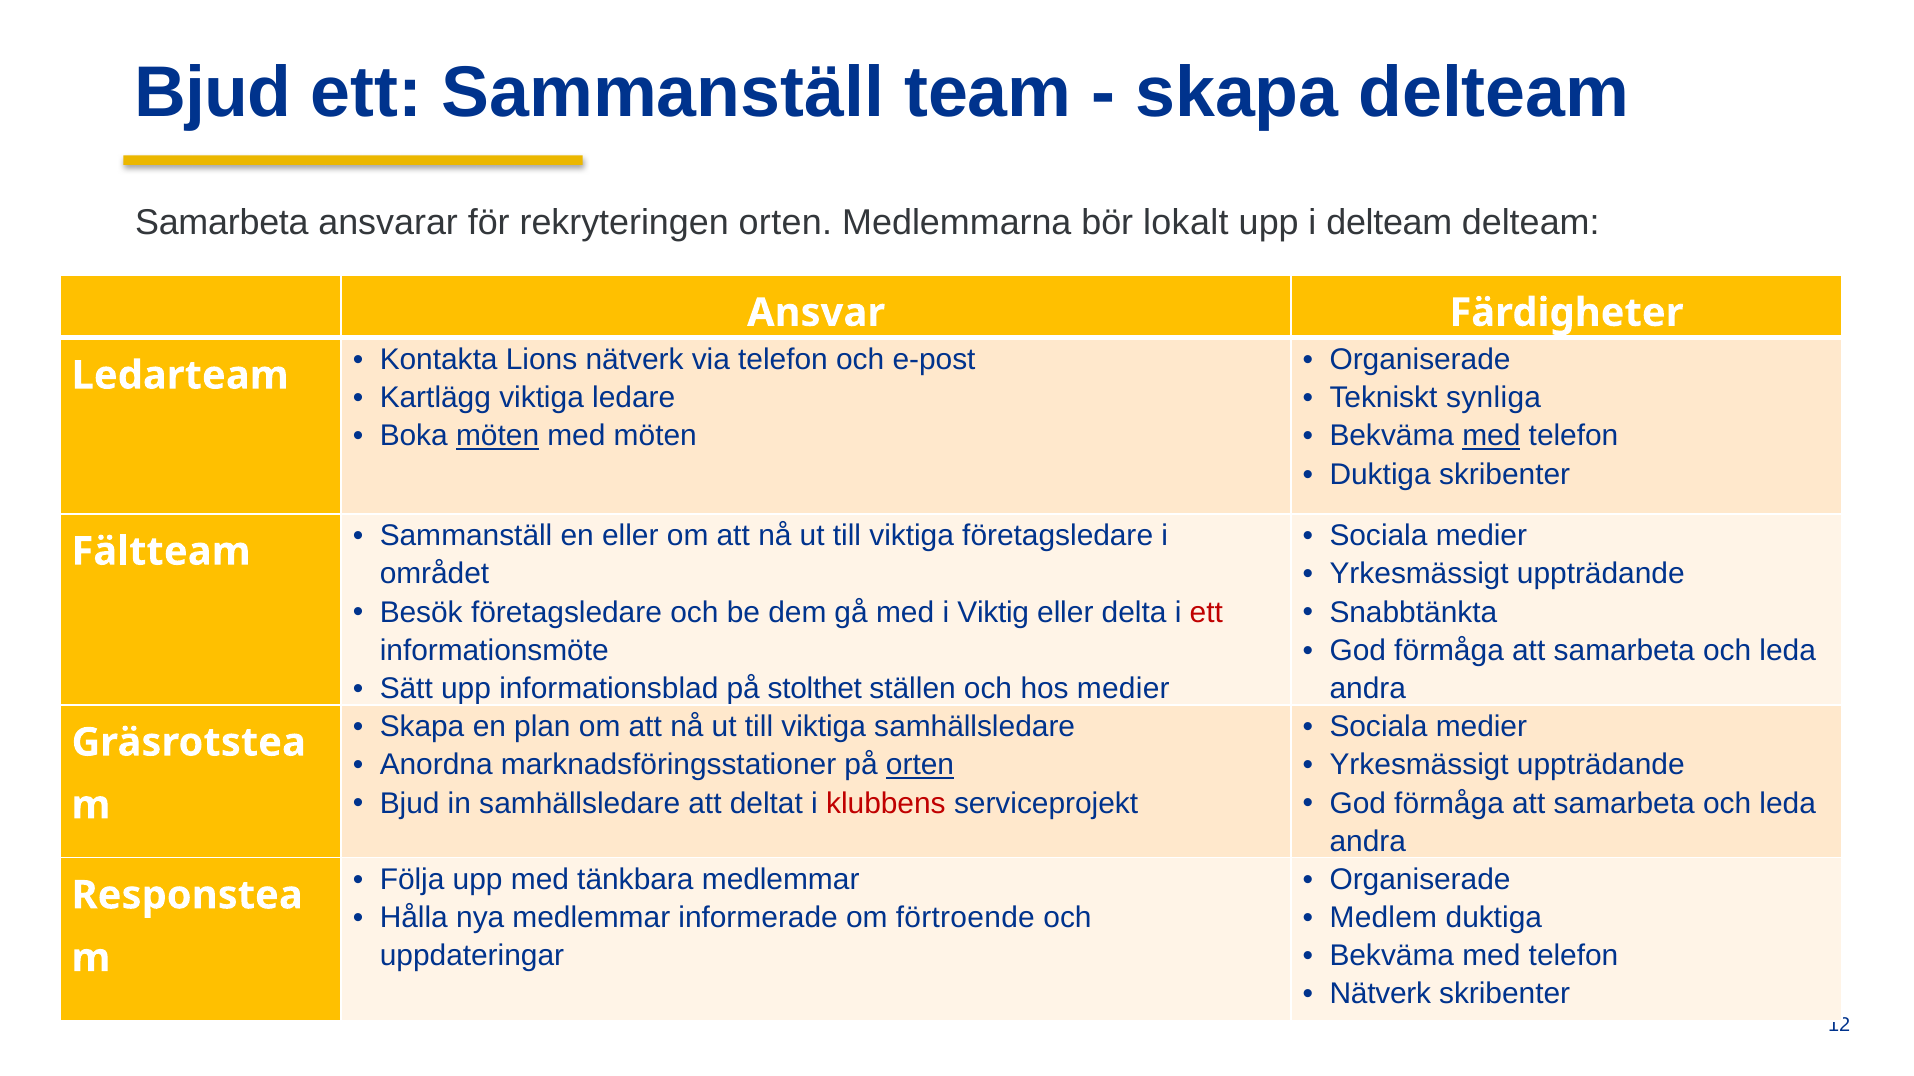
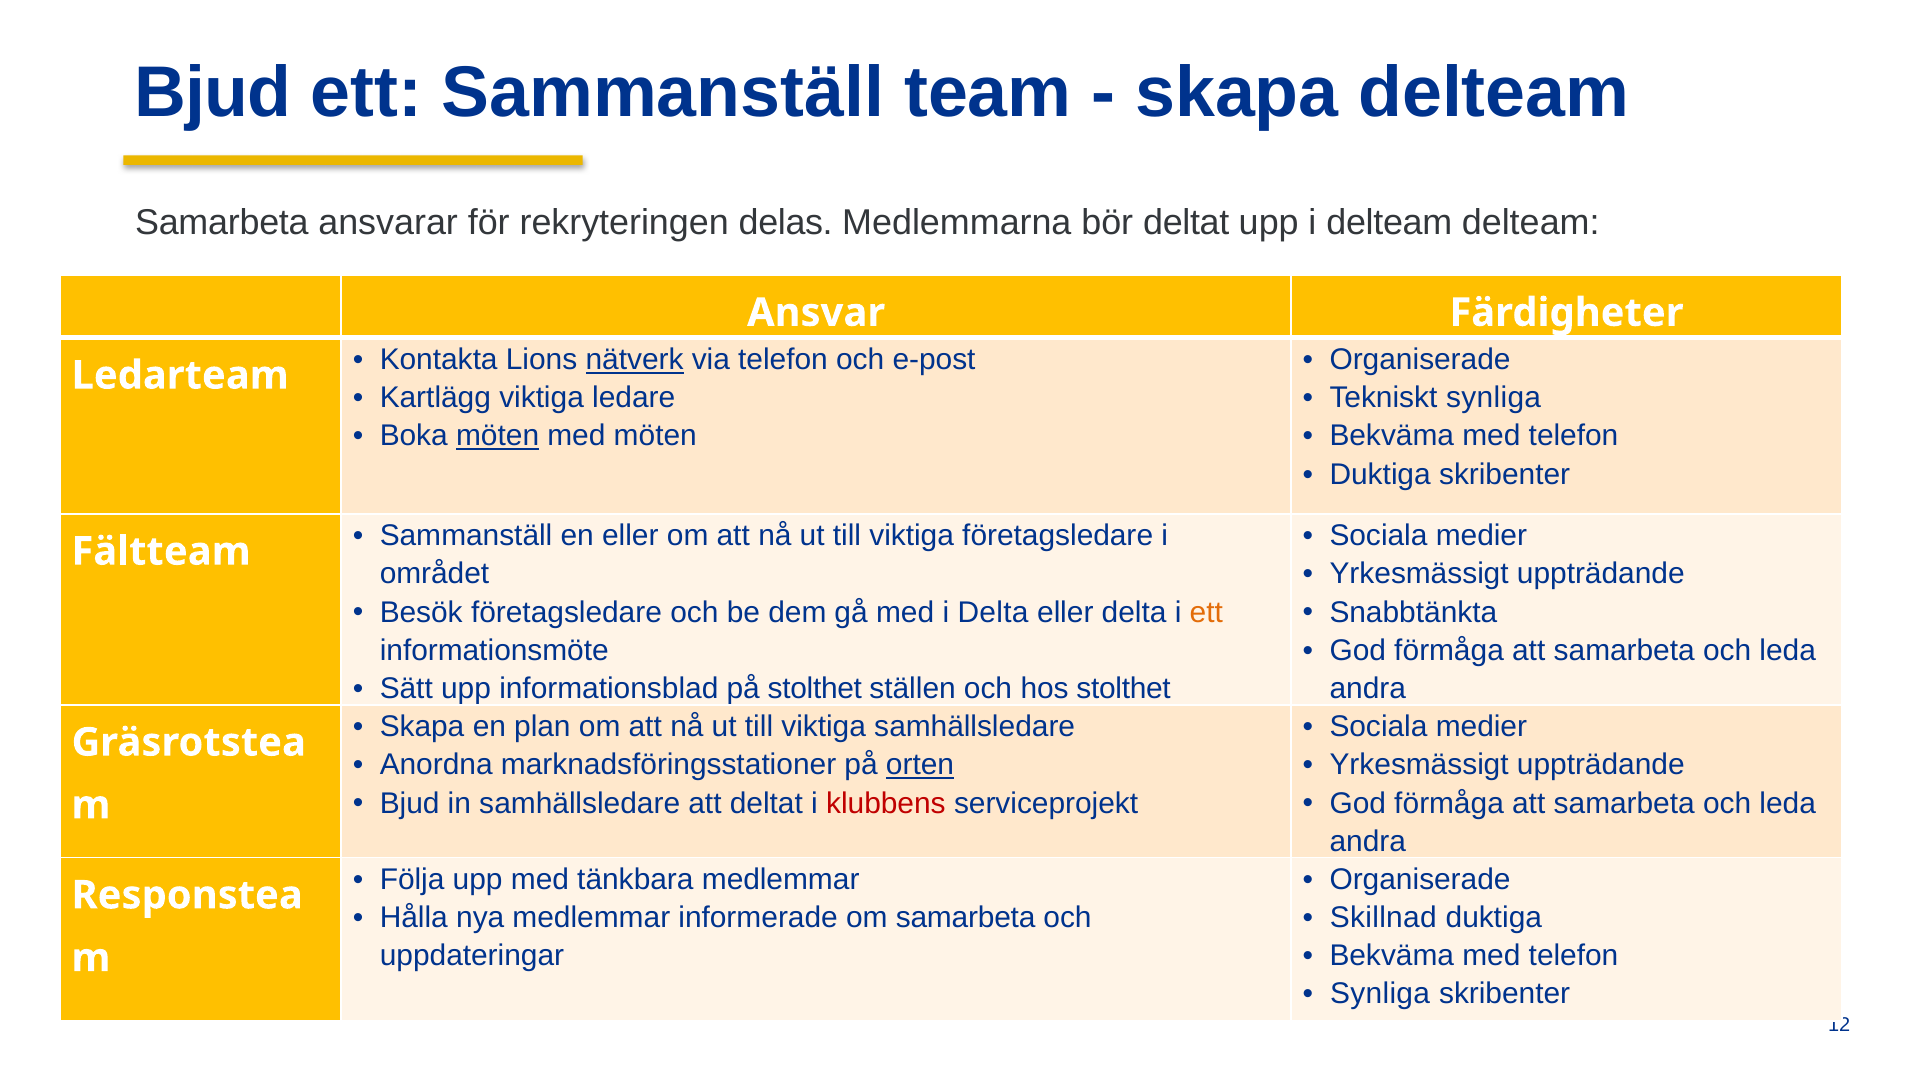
rekryteringen orten: orten -> delas (786, 222)
bör lokalt: lokalt -> deltat (1186, 222)
nätverk underline: none -> present (635, 360)
med underline: present -> none (1491, 436)
i Viktig: Viktig -> Delta (993, 613)
ett colour: red -> orange (1206, 613)
hos medier: medier -> stolthet (1124, 689)
om förtroende: förtroende -> samarbeta (966, 918)
Medlem: Medlem -> Skillnad (1383, 918)
Nätverk: Nätverk -> Synliga (1380, 995)
